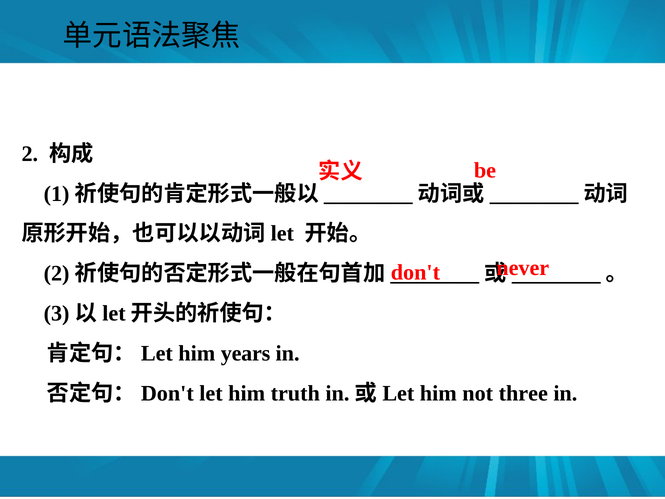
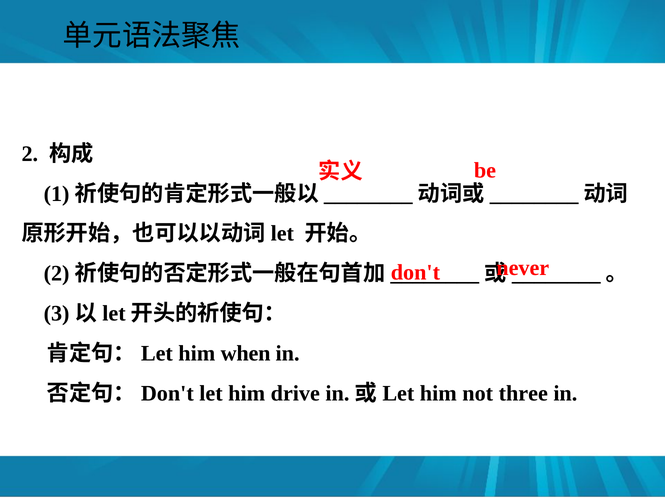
years: years -> when (246, 353)
truth: truth -> drive (295, 393)
